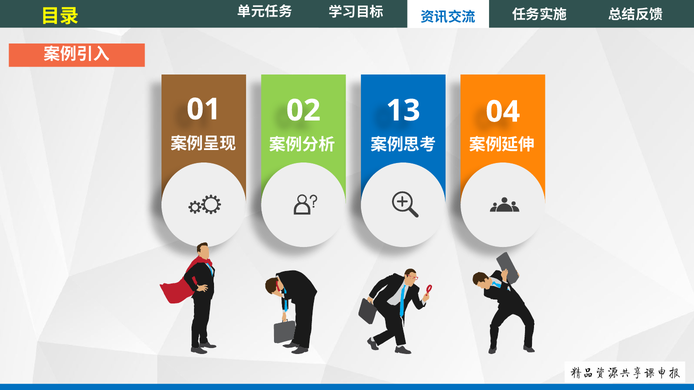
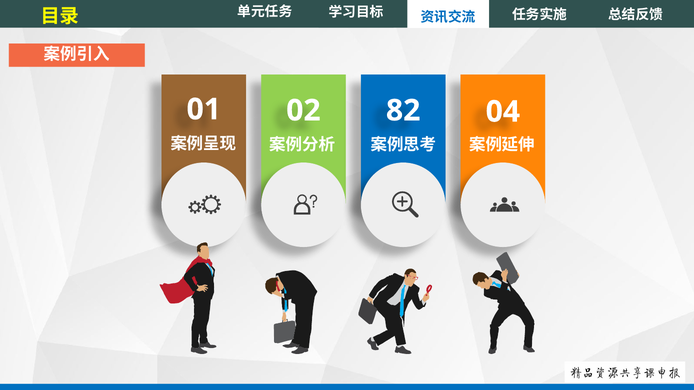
13: 13 -> 82 (403, 111)
